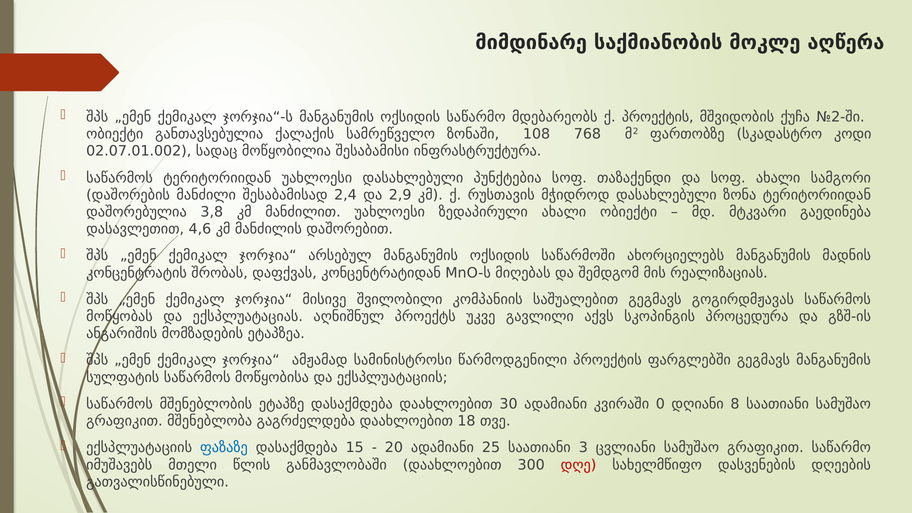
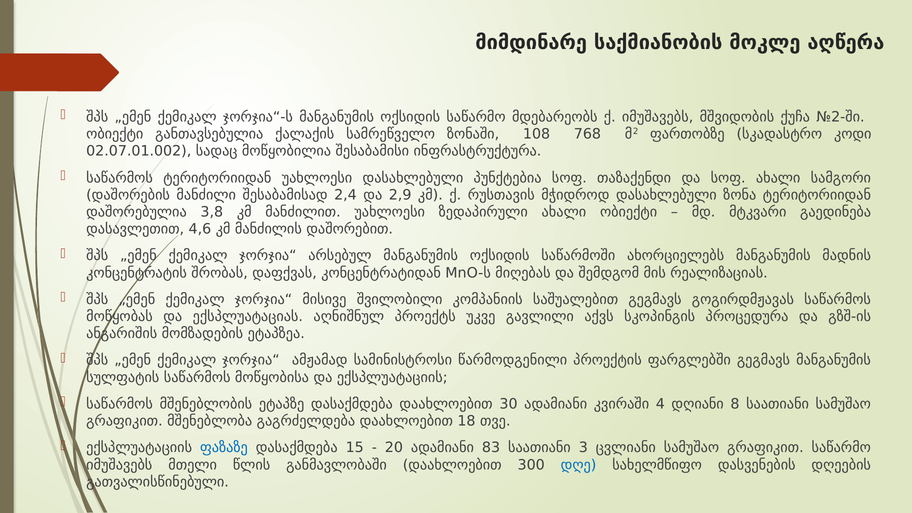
ქ პროექტის: პროექტის -> იმუშავებს (658, 117)
0: 0 -> 4 (660, 404)
25: 25 -> 83 (491, 448)
დღე colour: red -> blue (579, 465)
